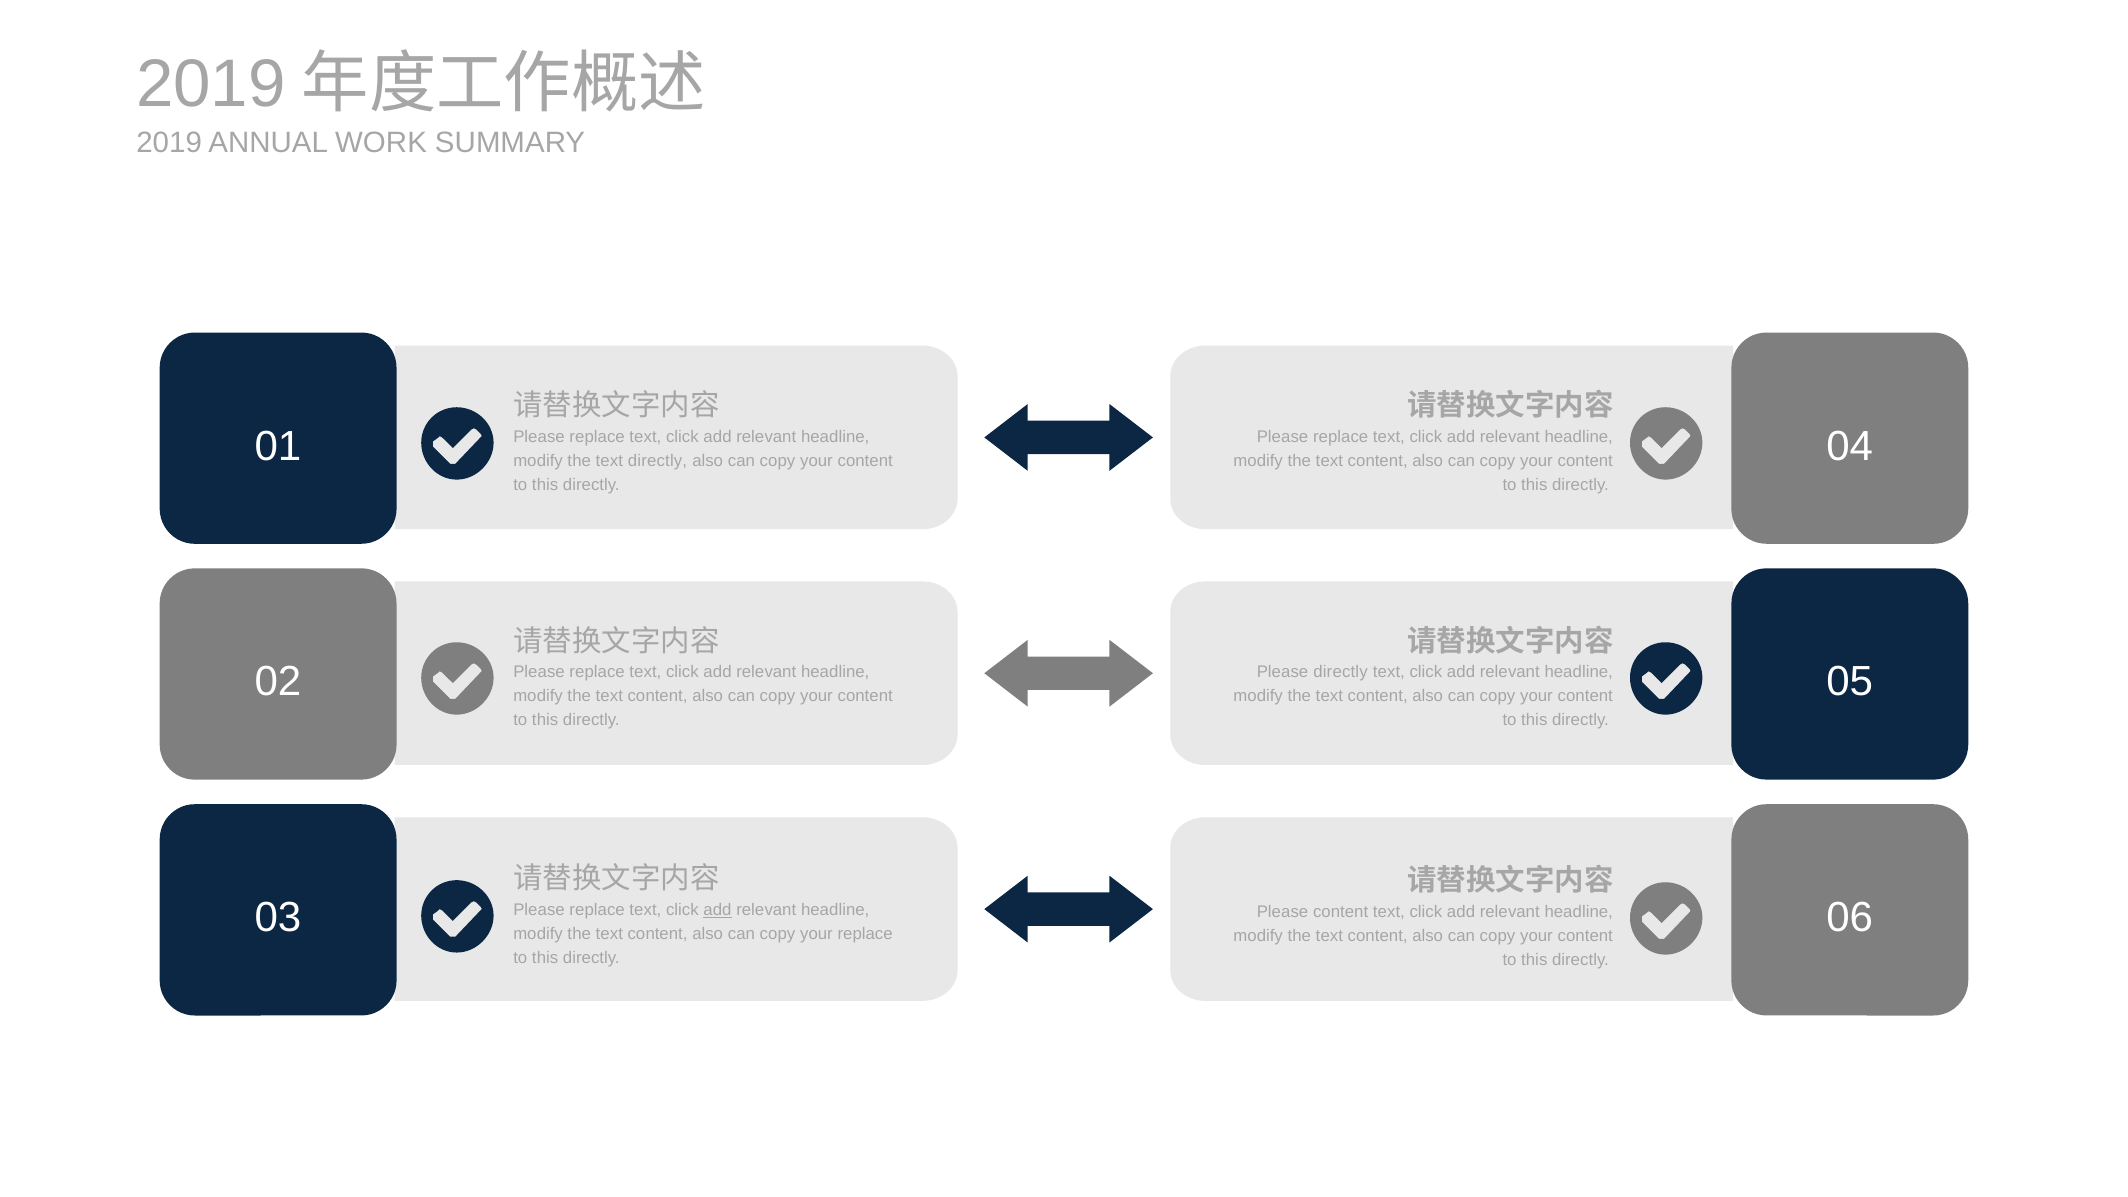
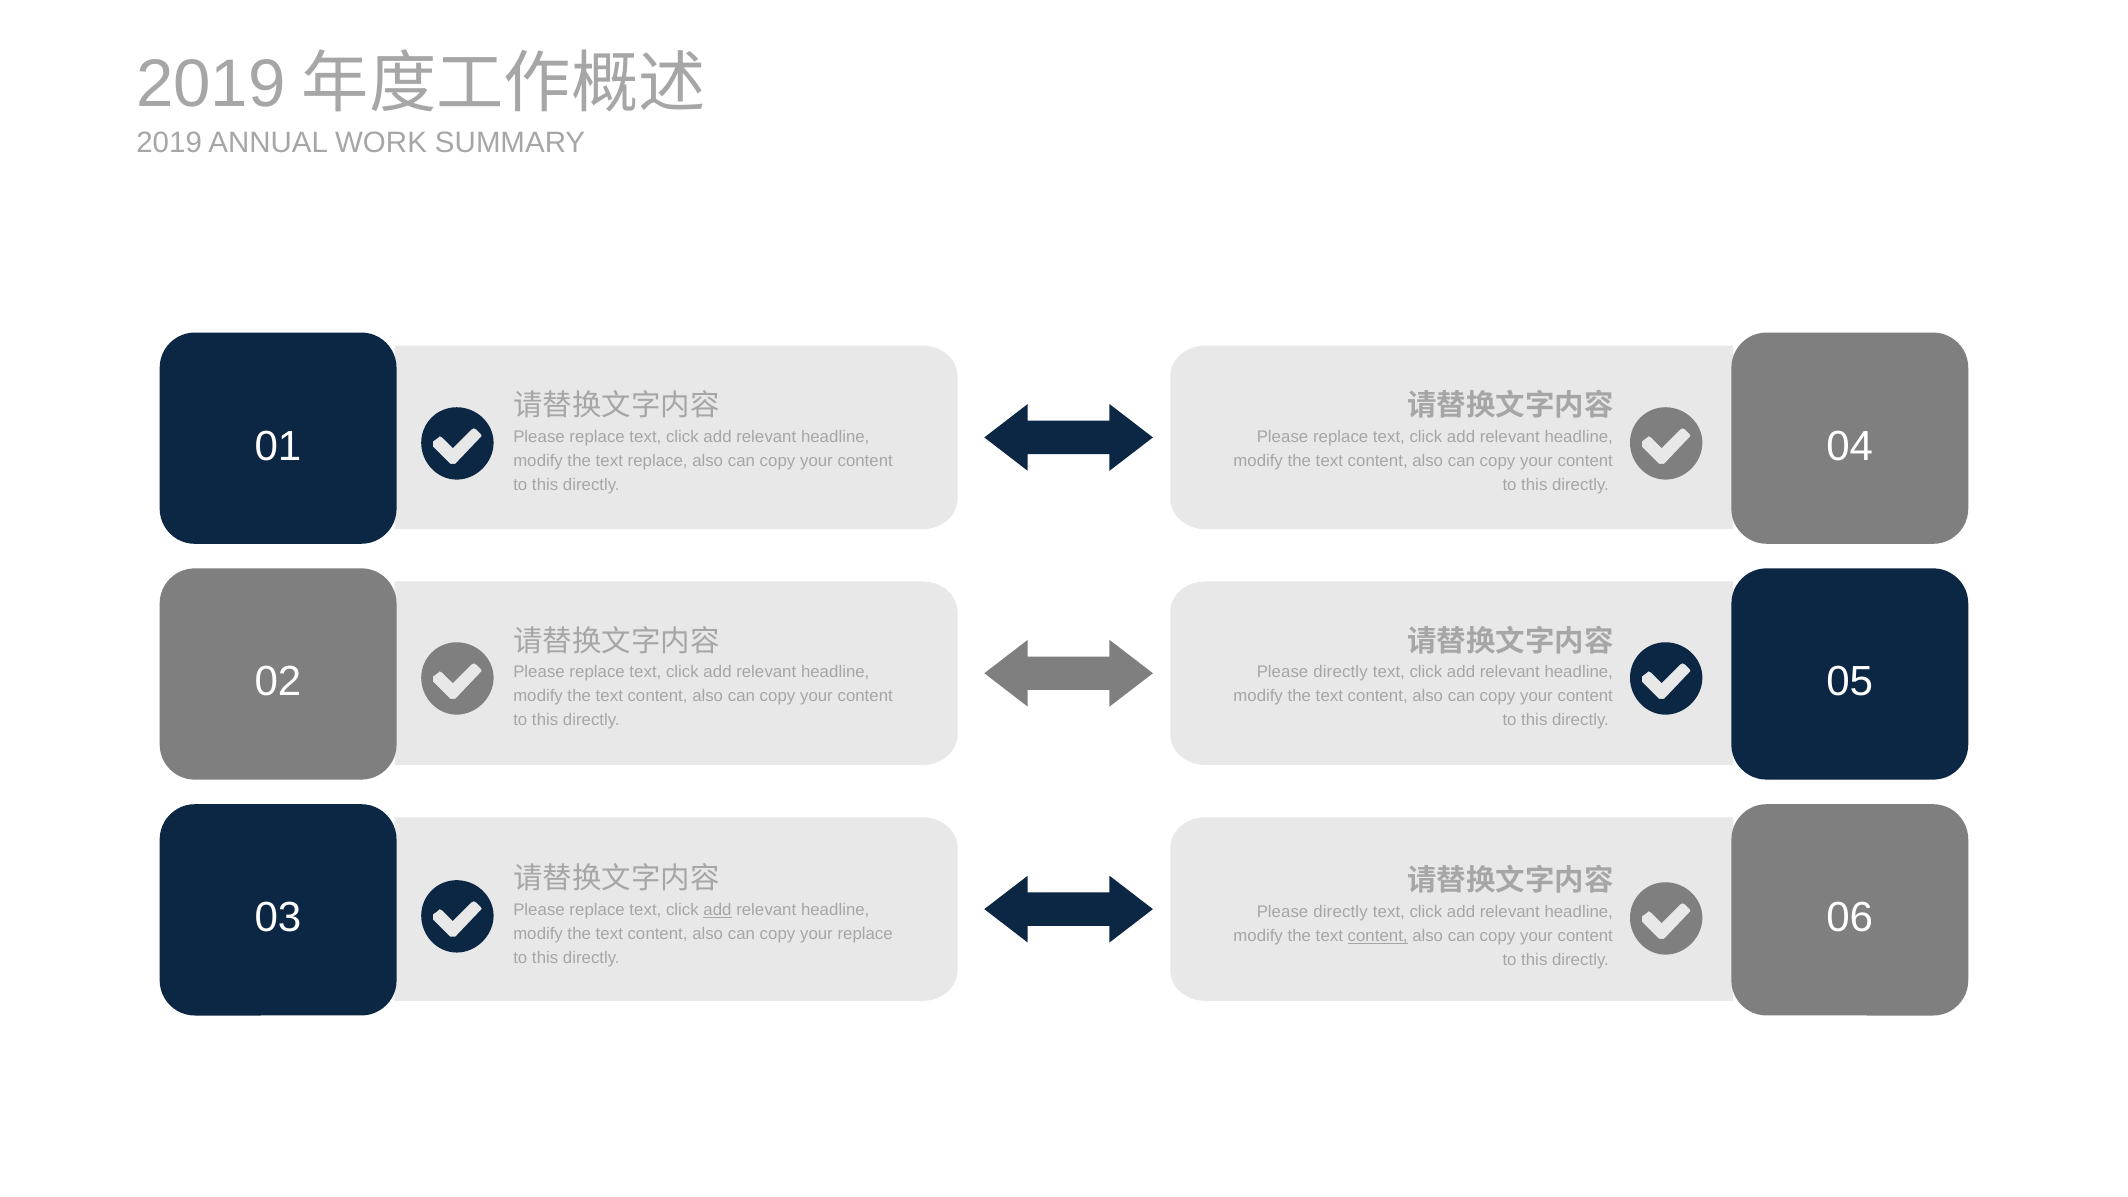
text directly: directly -> replace (658, 461)
content: content -> directly (1341, 912)
content underline: none -> present (1378, 936)
